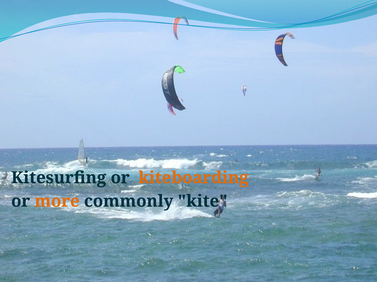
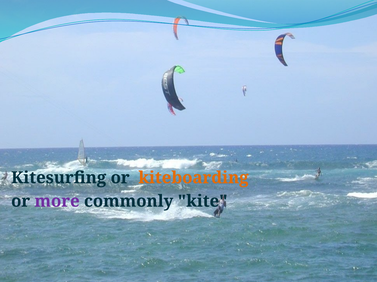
more colour: orange -> purple (57, 202)
